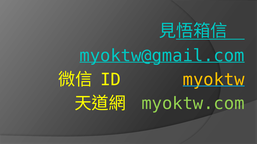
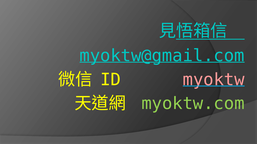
myoktw colour: yellow -> pink (214, 80)
